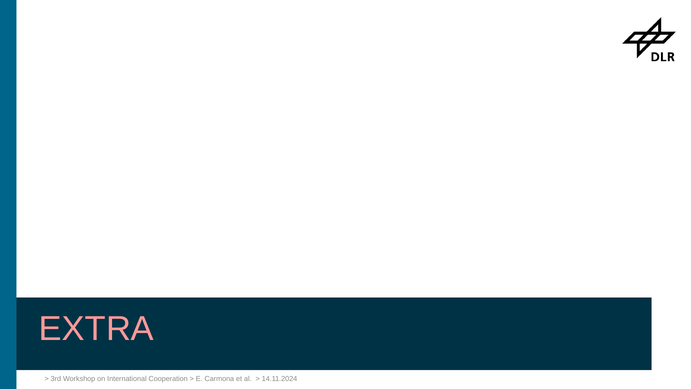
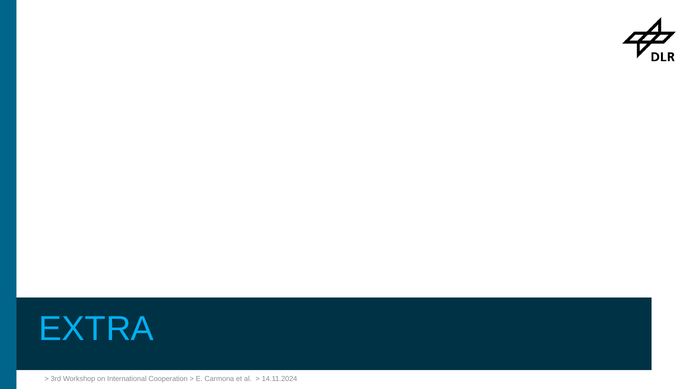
EXTRA colour: pink -> light blue (96, 329)
